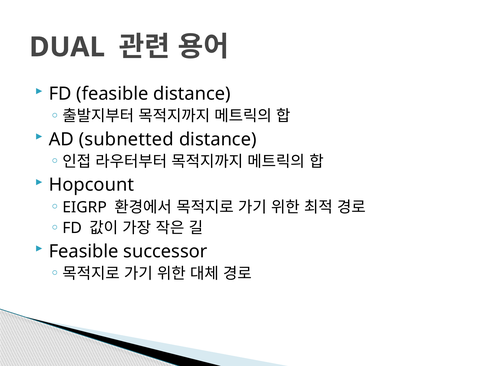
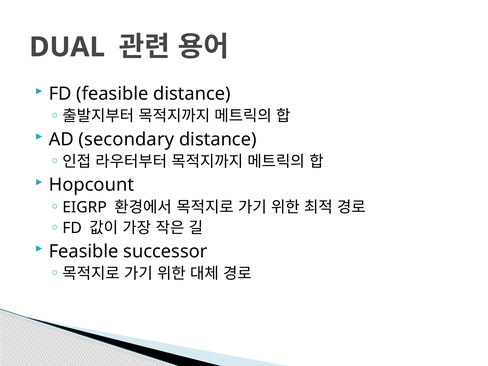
subnetted: subnetted -> secondary (126, 139)
